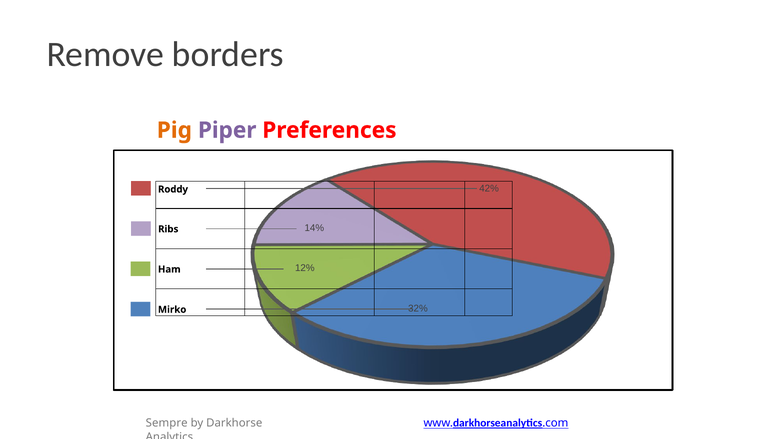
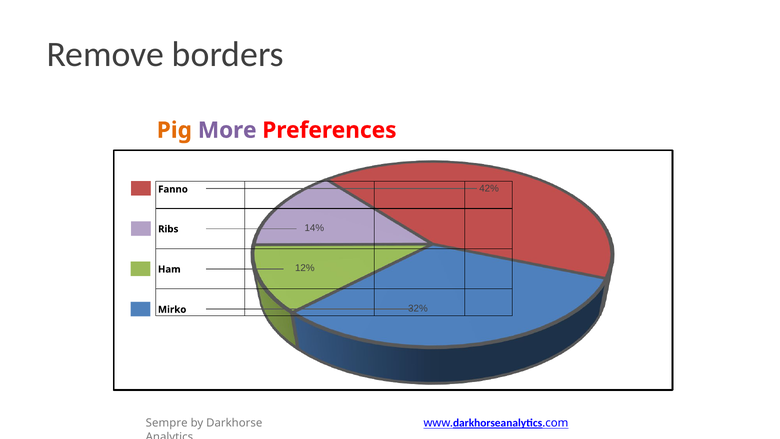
Piper: Piper -> More (227, 130)
Roddy: Roddy -> Fanno (173, 189)
